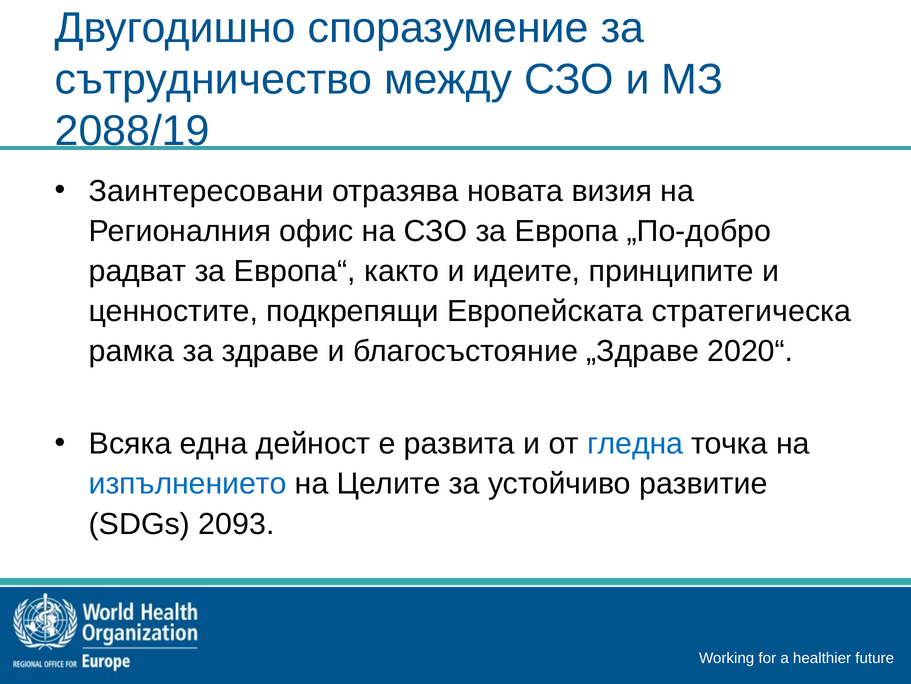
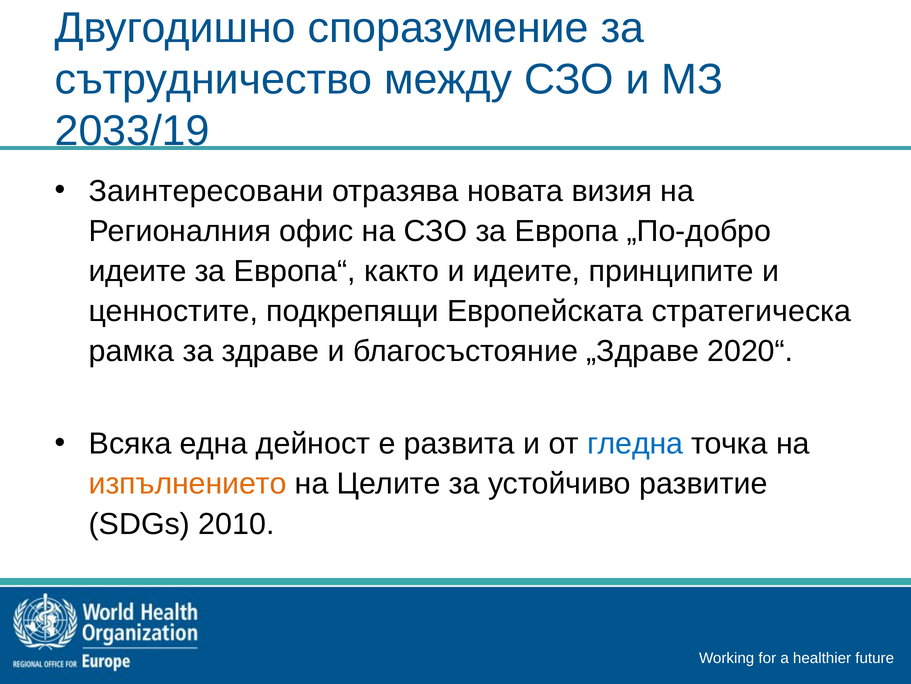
2088/19: 2088/19 -> 2033/19 (132, 131)
радват: радват -> идеите (138, 271)
изпълнението colour: blue -> orange (188, 483)
2093: 2093 -> 2010 (236, 523)
